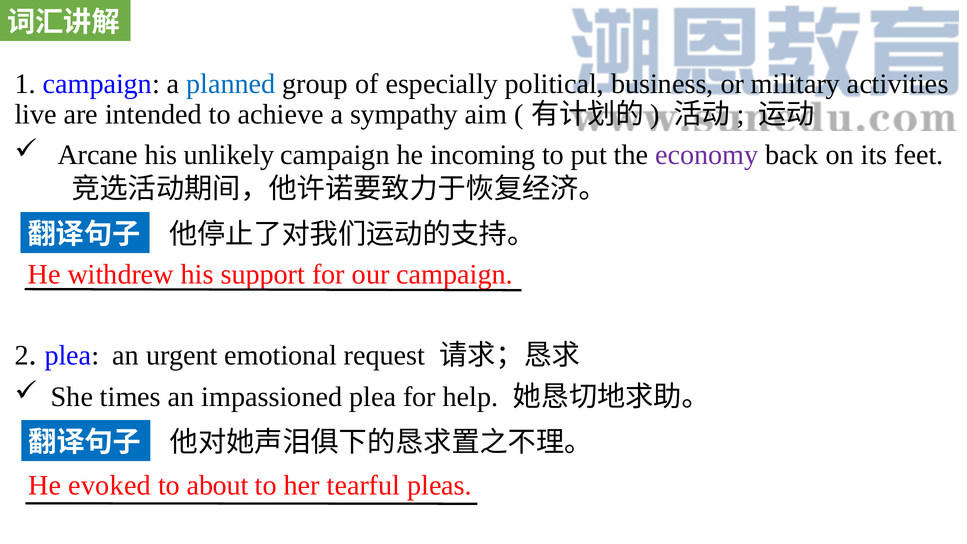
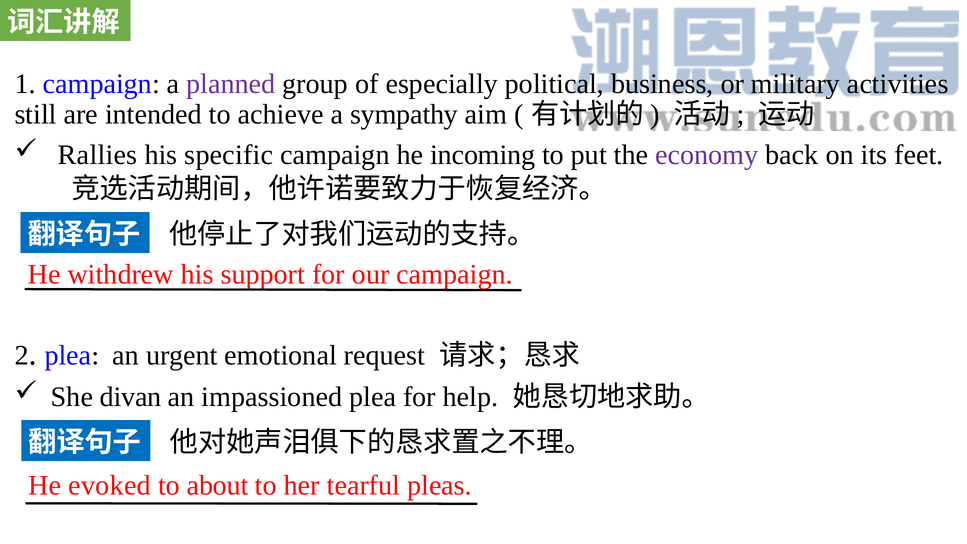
planned colour: blue -> purple (231, 84)
live: live -> still (36, 114)
Arcane: Arcane -> Rallies (98, 155)
unlikely: unlikely -> specific (229, 155)
times: times -> divan (131, 397)
